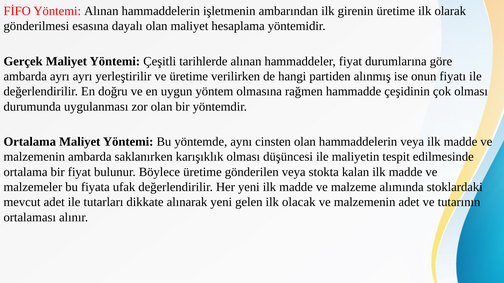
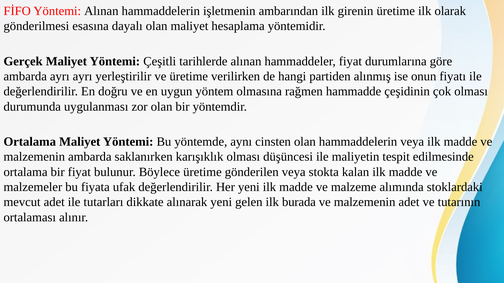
olacak: olacak -> burada (299, 202)
